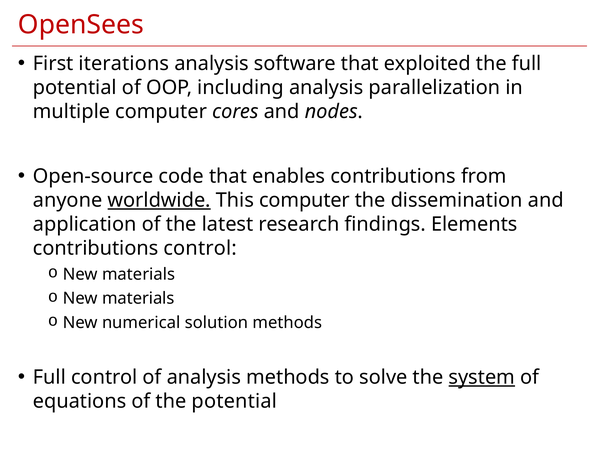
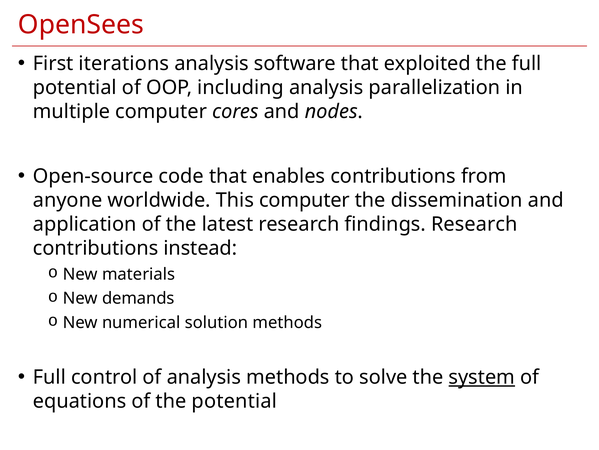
worldwide underline: present -> none (159, 200)
findings Elements: Elements -> Research (474, 224)
contributions control: control -> instead (200, 248)
materials: materials -> demands (138, 298)
